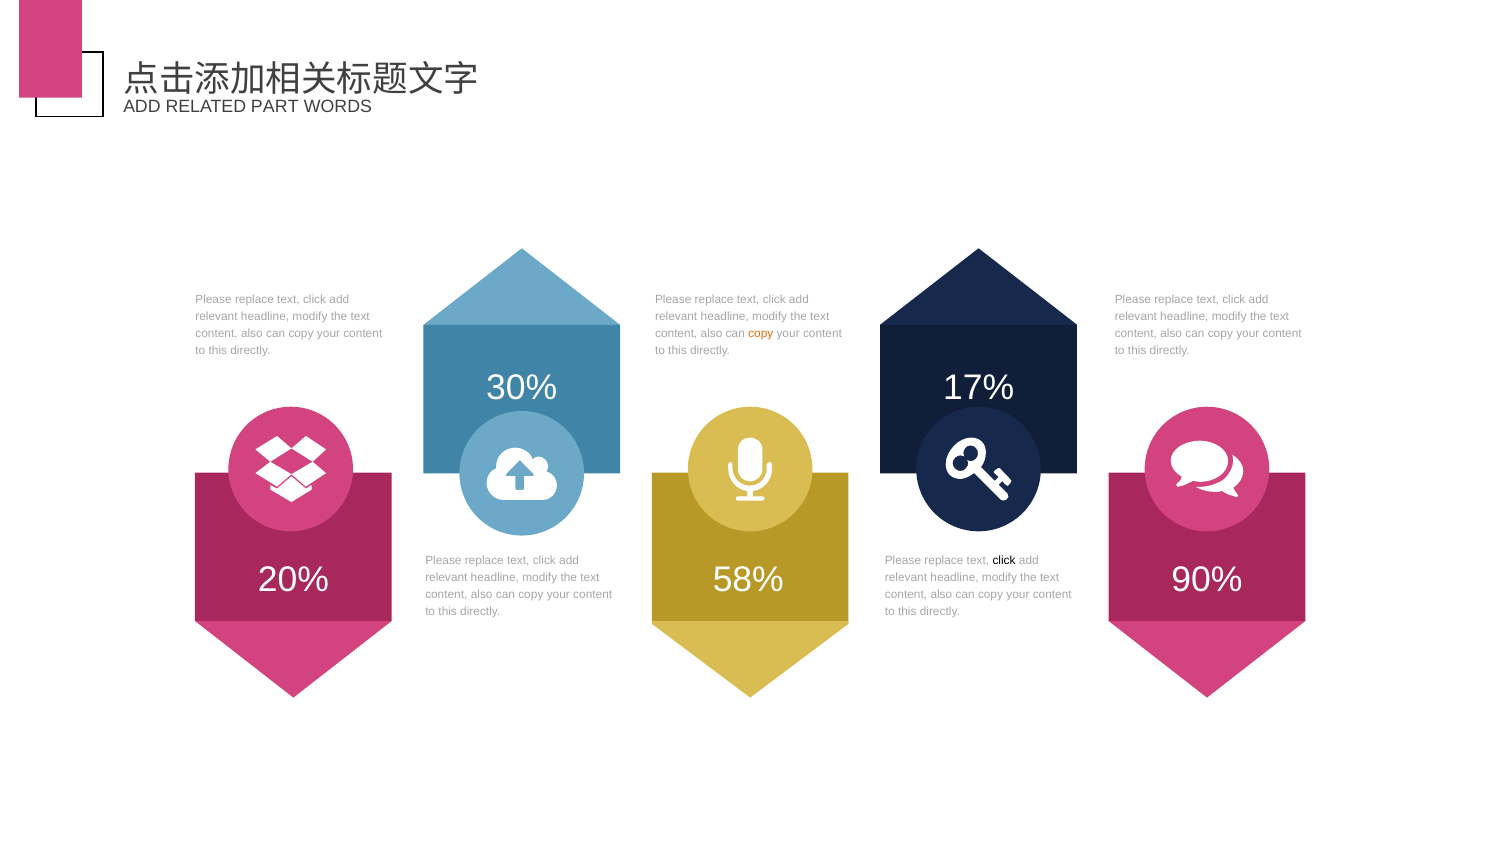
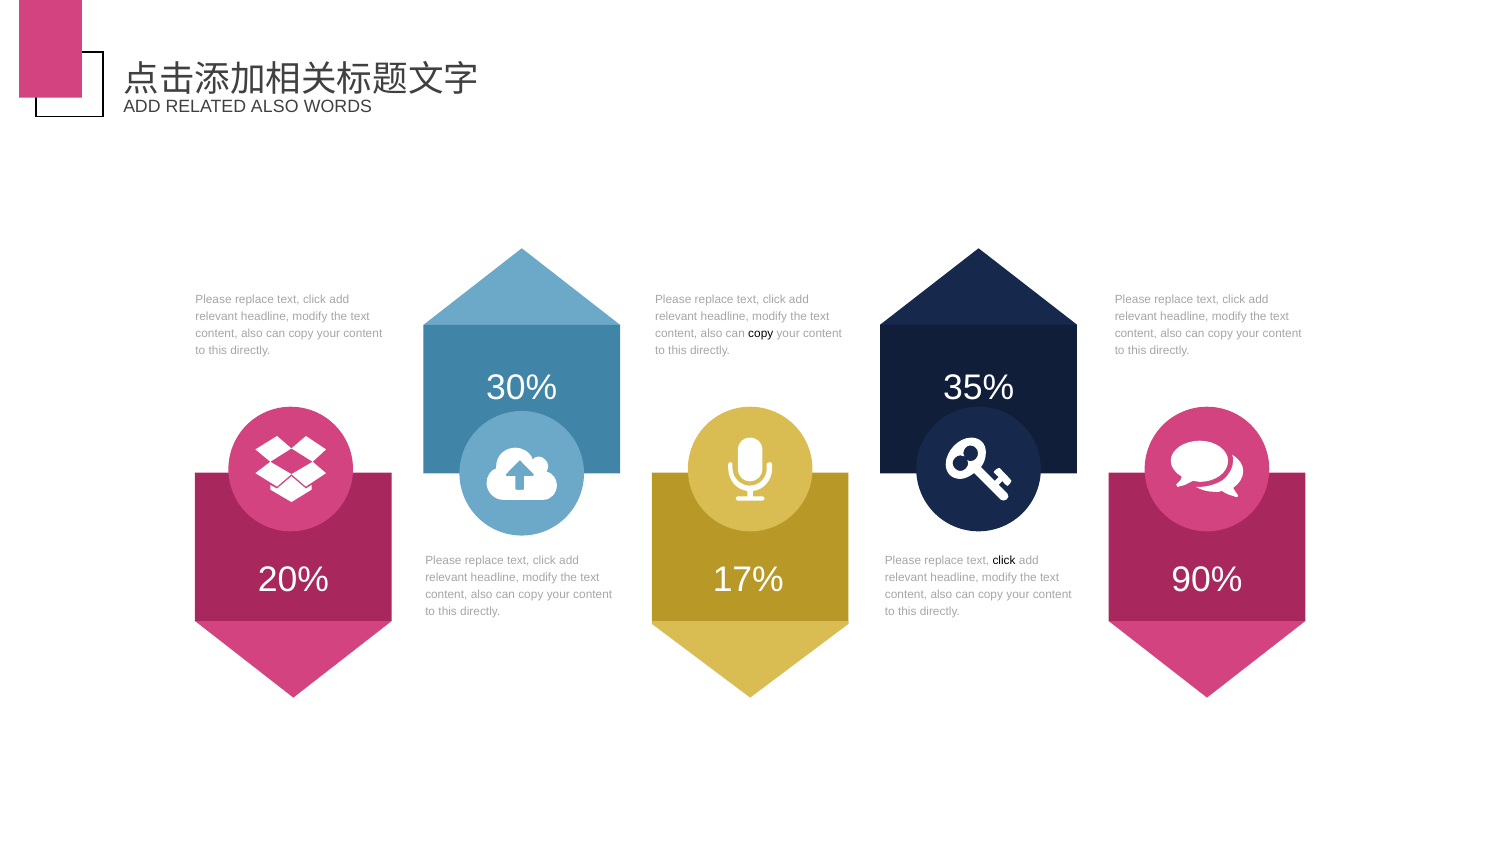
RELATED PART: PART -> ALSO (275, 107)
copy colour: orange -> black (761, 333)
17%: 17% -> 35% (979, 388)
58%: 58% -> 17% (748, 580)
